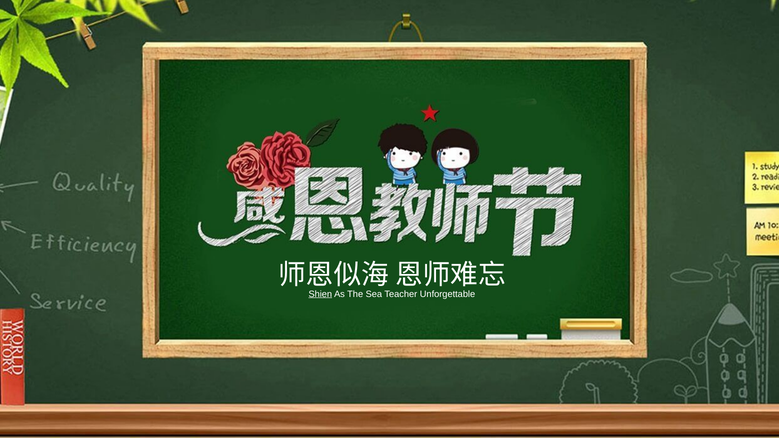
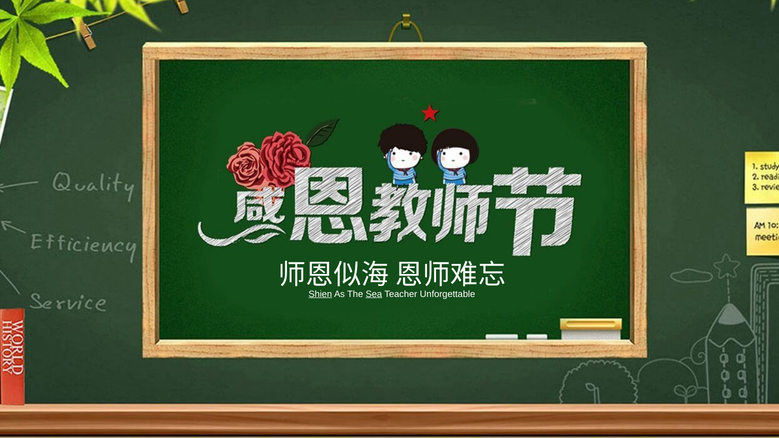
Sea underline: none -> present (374, 294)
